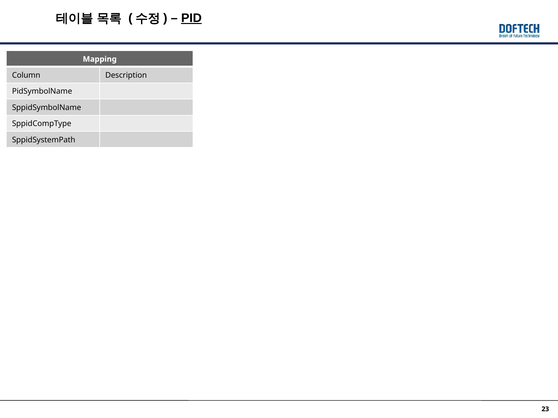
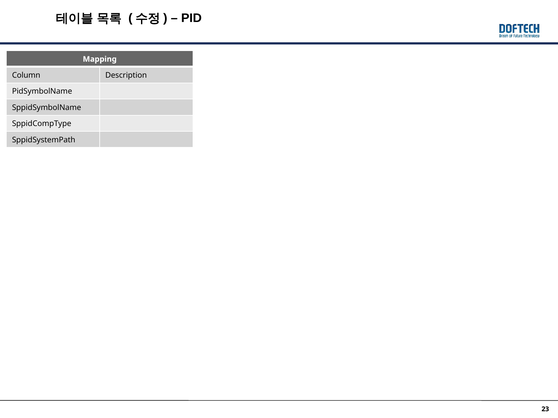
PID underline: present -> none (191, 18)
